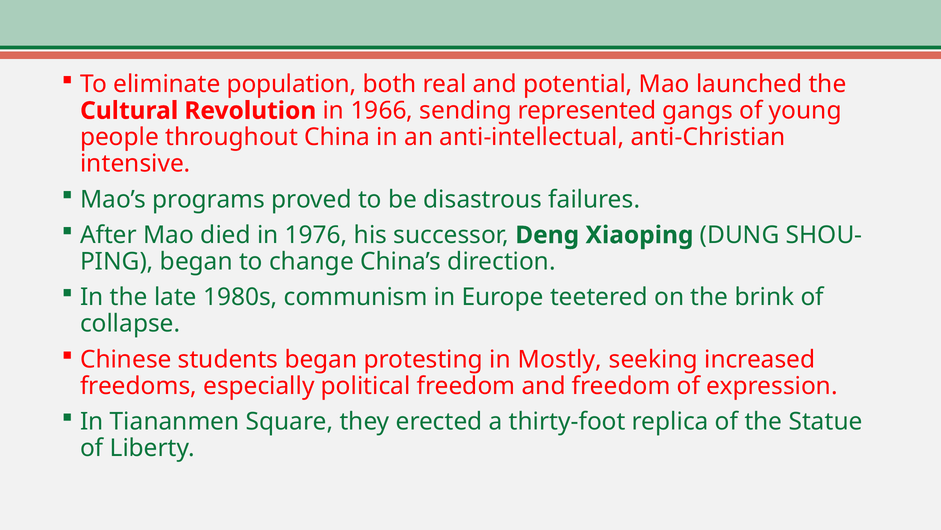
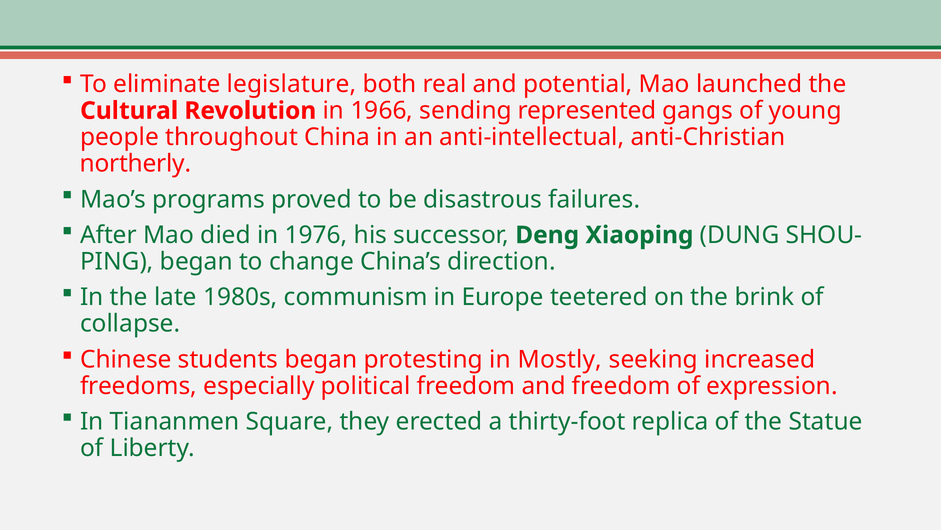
population: population -> legislature (291, 84)
intensive: intensive -> northerly (135, 164)
